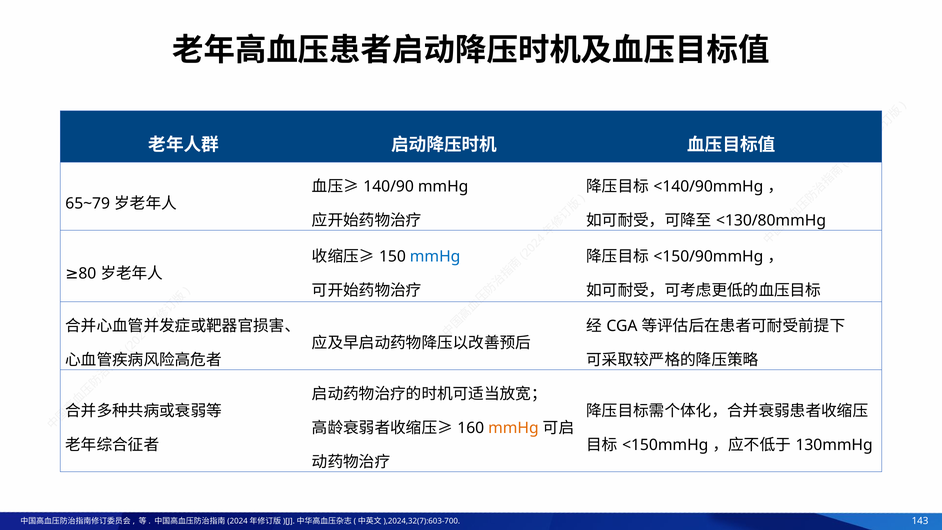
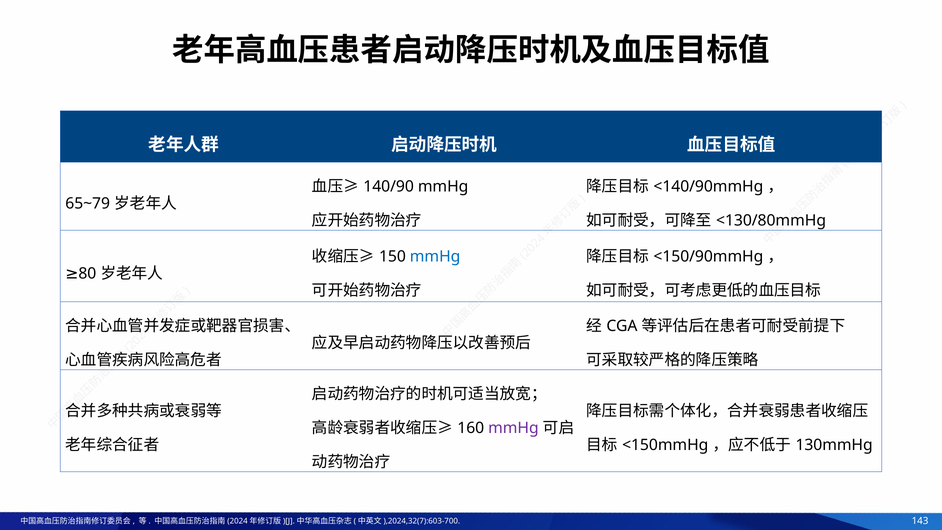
mmHg colour: orange -> purple (513, 428)
